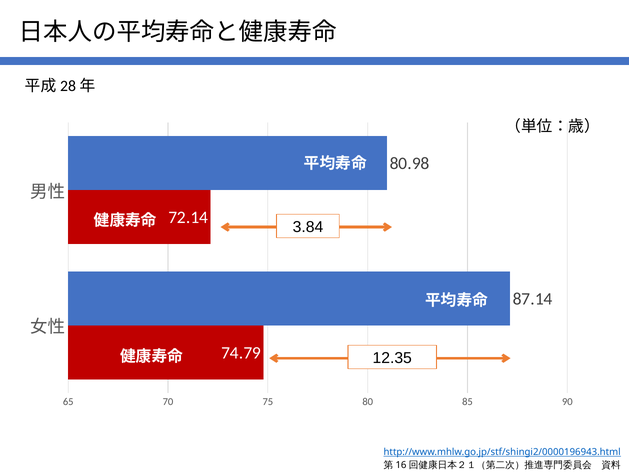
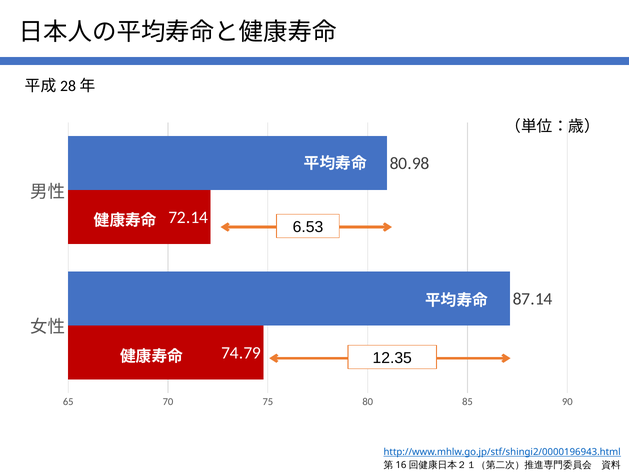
3.84: 3.84 -> 6.53 (308, 227)
